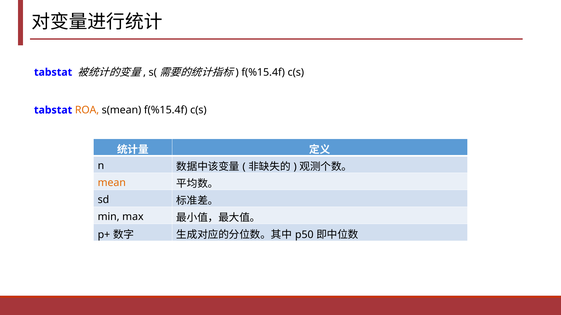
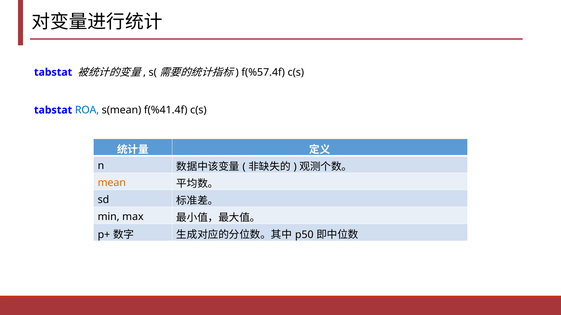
f(%15.4f: f(%15.4f -> f(%57.4f (263, 72)
ROA colour: orange -> blue (87, 110)
s(mean f(%15.4f: f(%15.4f -> f(%41.4f (166, 110)
